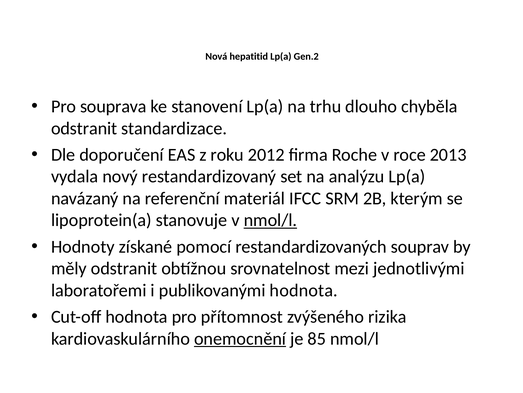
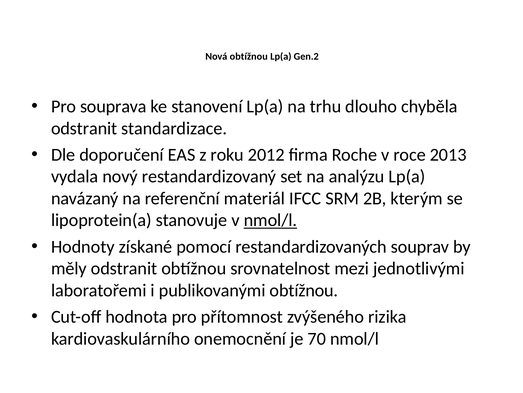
Nová hepatitid: hepatitid -> obtížnou (249, 56)
publikovanými hodnota: hodnota -> obtížnou (304, 290)
onemocnění underline: present -> none (240, 338)
85: 85 -> 70 (317, 338)
